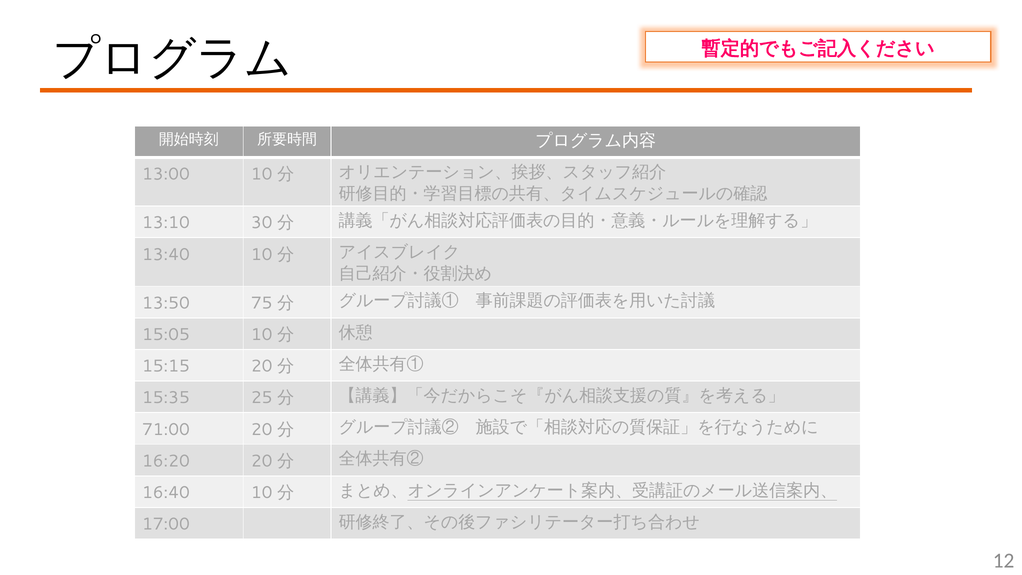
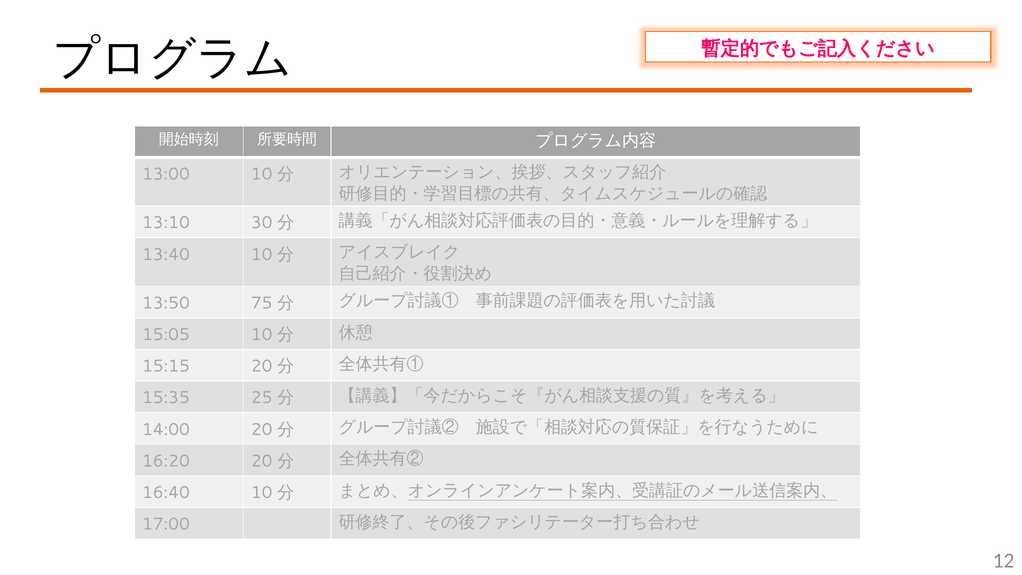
71:00: 71:00 -> 14:00 (166, 429)
